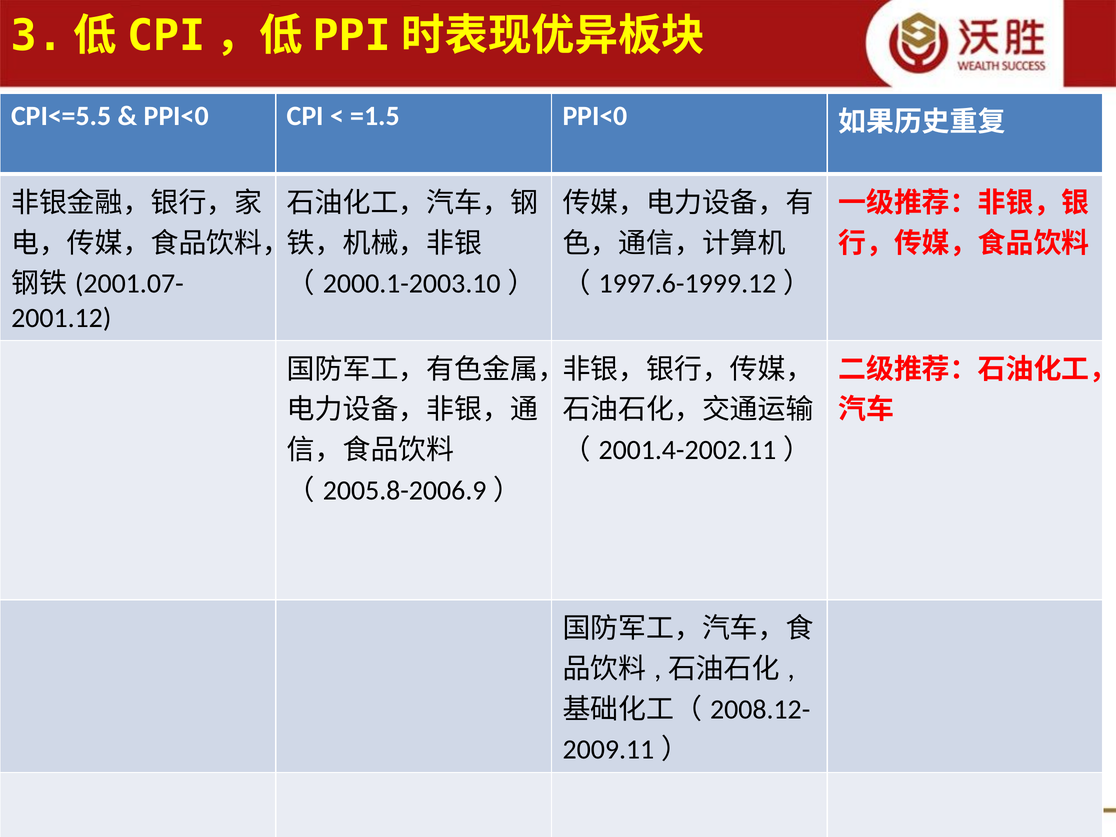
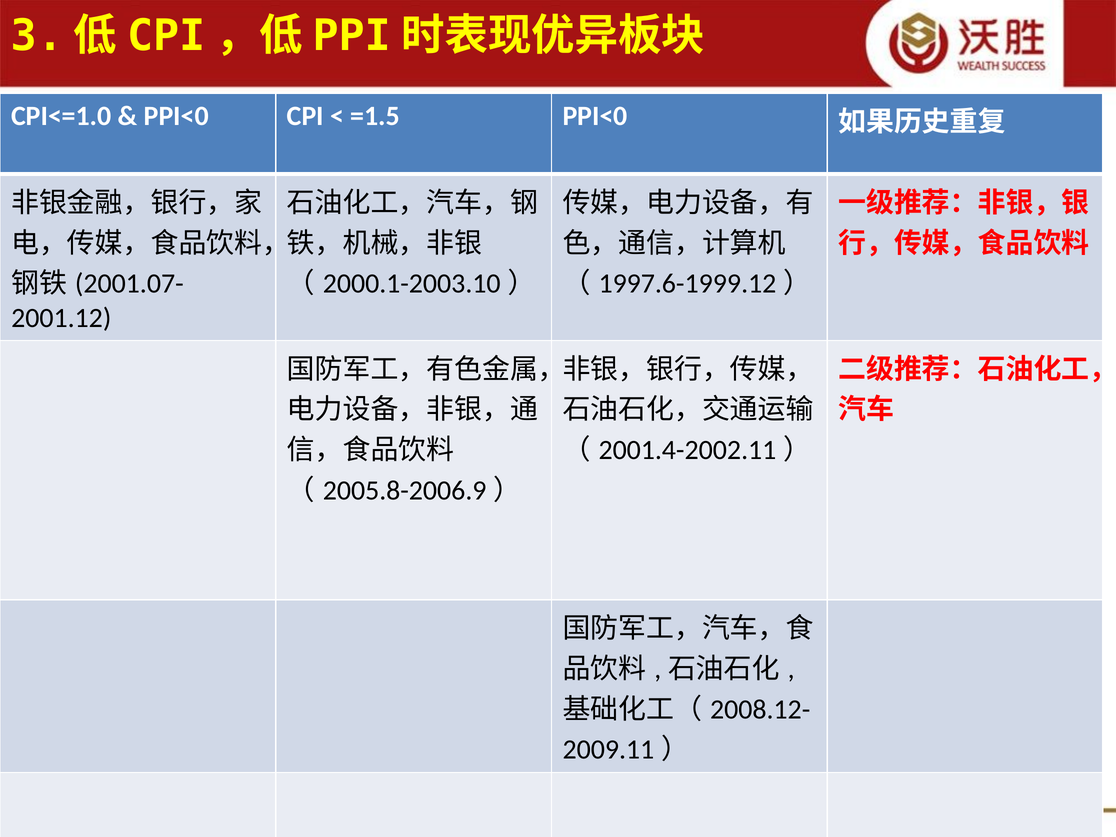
CPI<=5.5: CPI<=5.5 -> CPI<=1.0 (61, 116)
